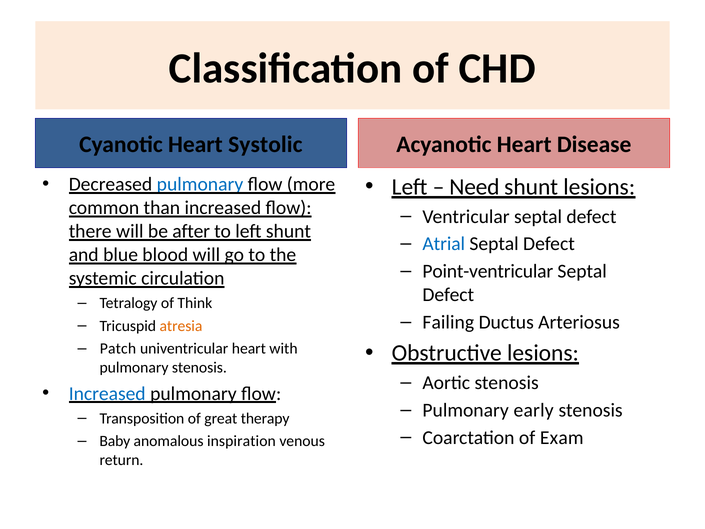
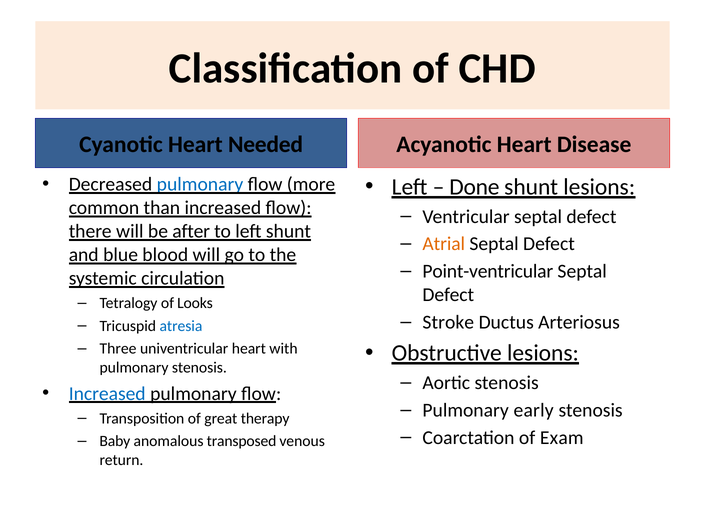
Systolic: Systolic -> Needed (266, 145)
Need: Need -> Done (474, 187)
Atrial colour: blue -> orange (444, 244)
Think: Think -> Looks (195, 303)
Failing: Failing -> Stroke (448, 322)
atresia colour: orange -> blue (181, 326)
Patch: Patch -> Three (118, 349)
inspiration: inspiration -> transposed (242, 441)
